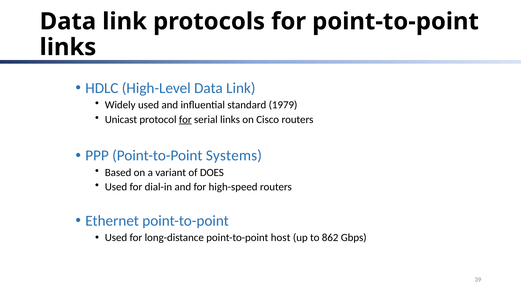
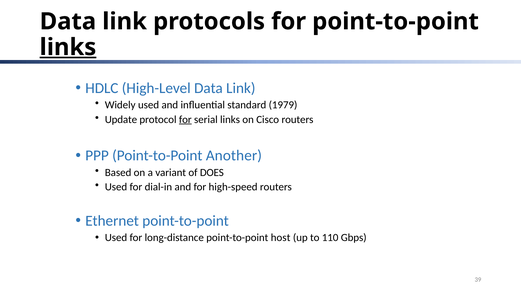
links underline: none -> present (68, 47)
Unicast: Unicast -> Update (121, 119)
Systems: Systems -> Another (234, 156)
862: 862 -> 110 (330, 238)
